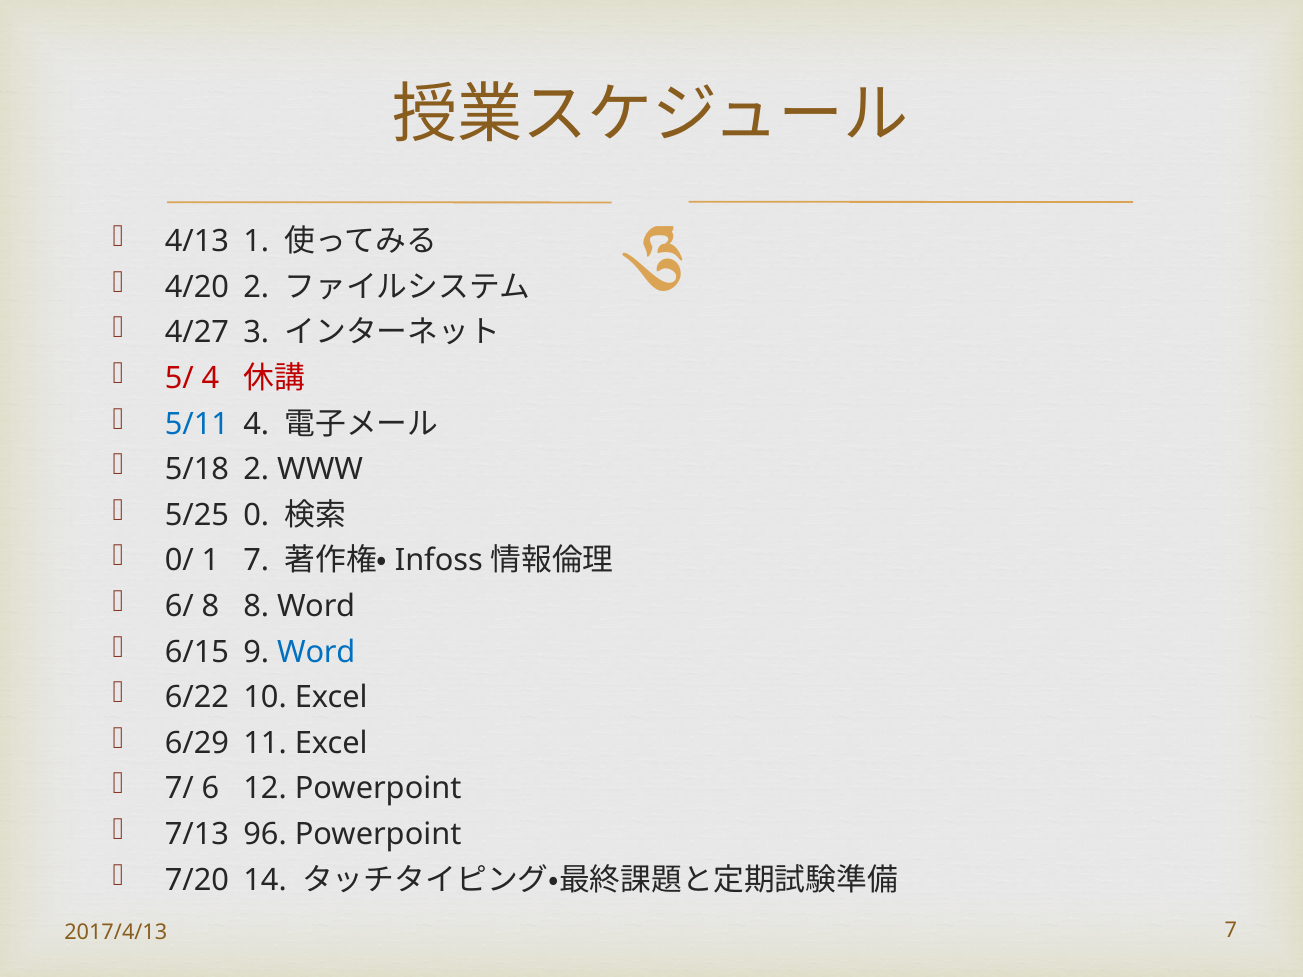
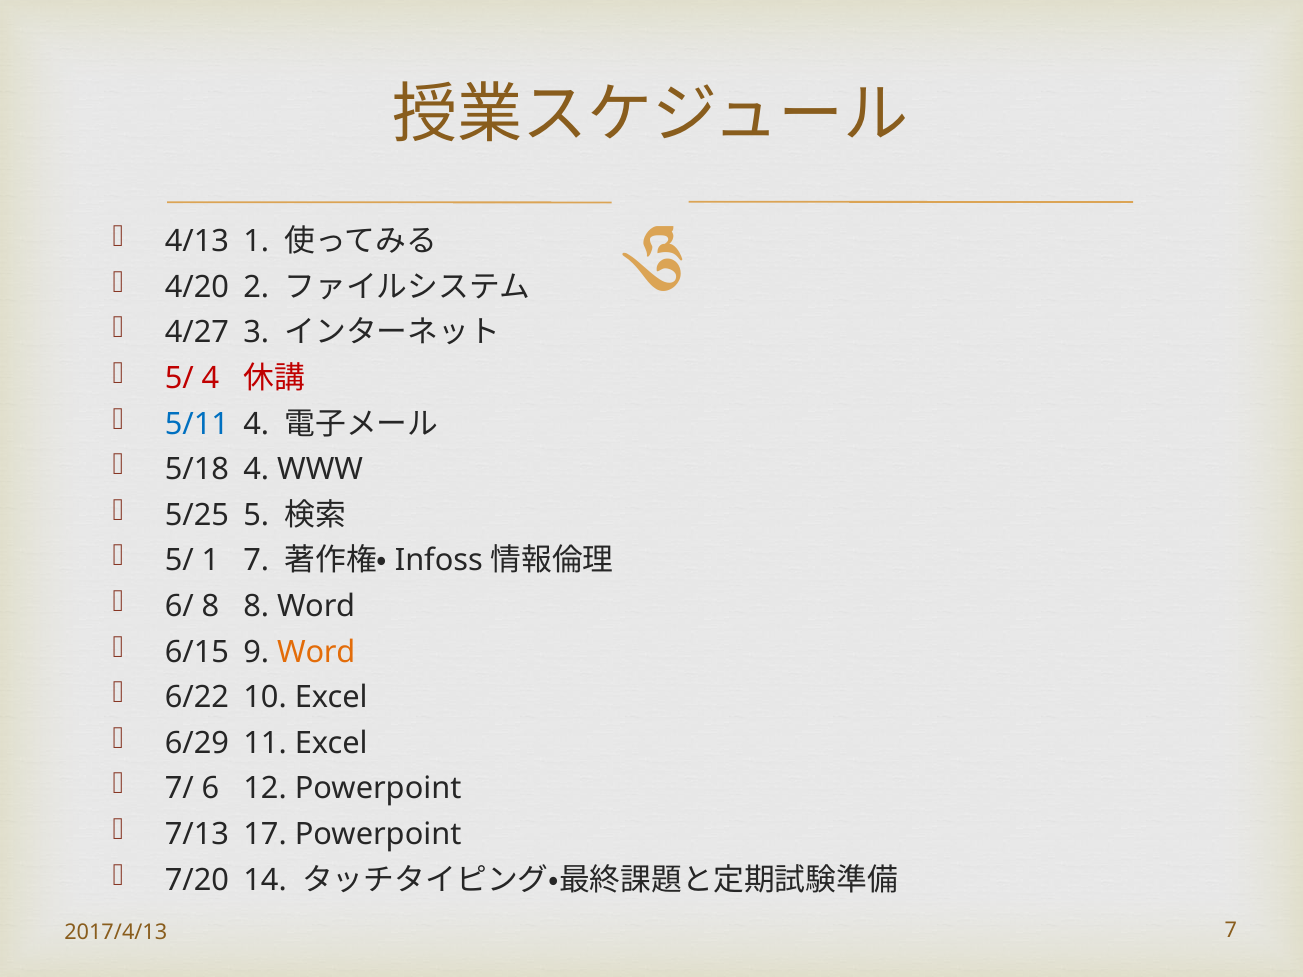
5/18 2: 2 -> 4 (256, 470)
0: 0 -> 5 (256, 515)
0/: 0/ -> 5/ (179, 561)
Word colour: blue -> orange (316, 652)
96: 96 -> 17 (265, 835)
